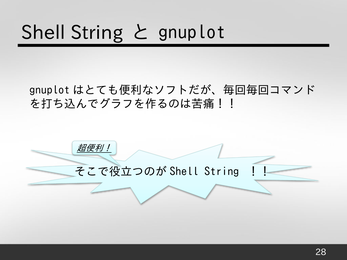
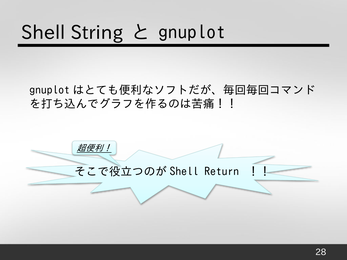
String: String -> Return (222, 172)
